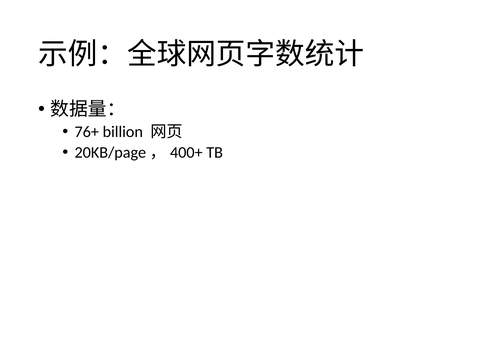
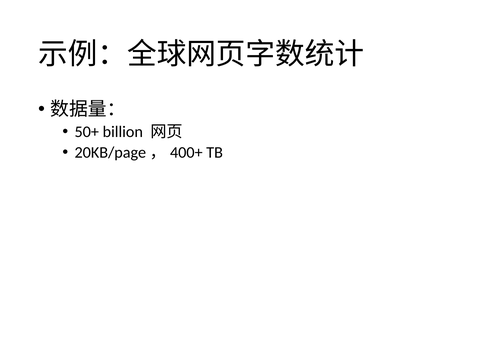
76+: 76+ -> 50+ (87, 132)
